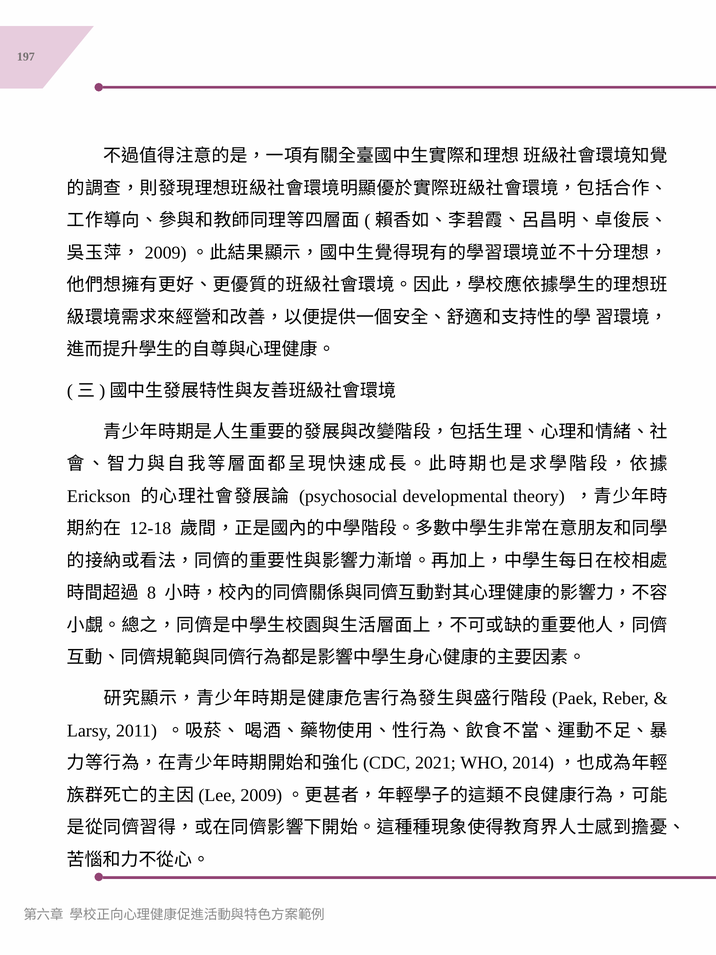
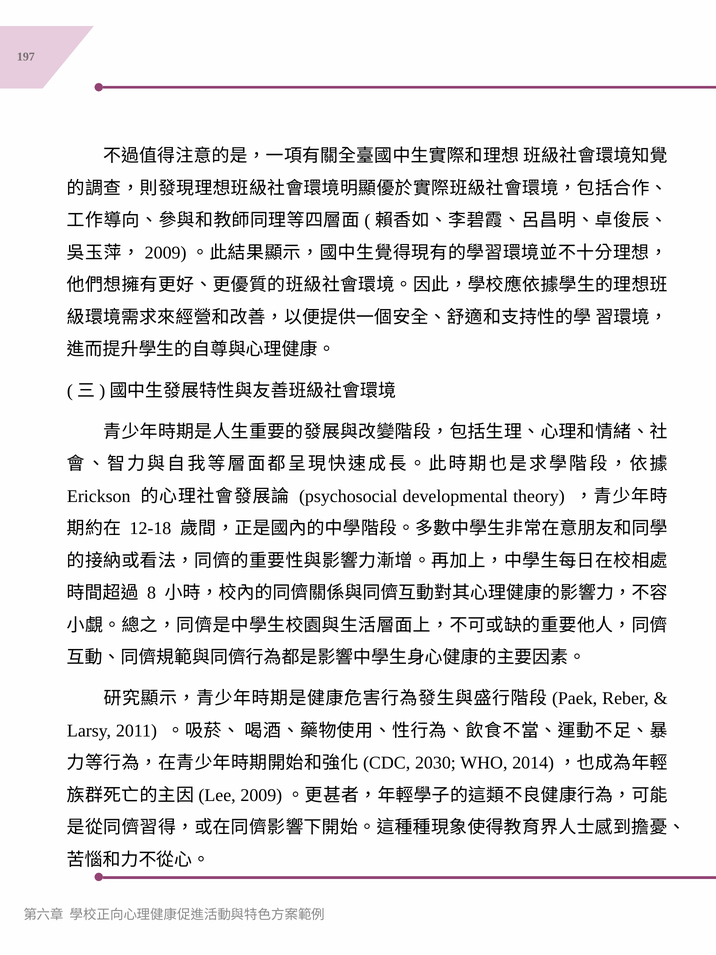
2021: 2021 -> 2030 (435, 763)
